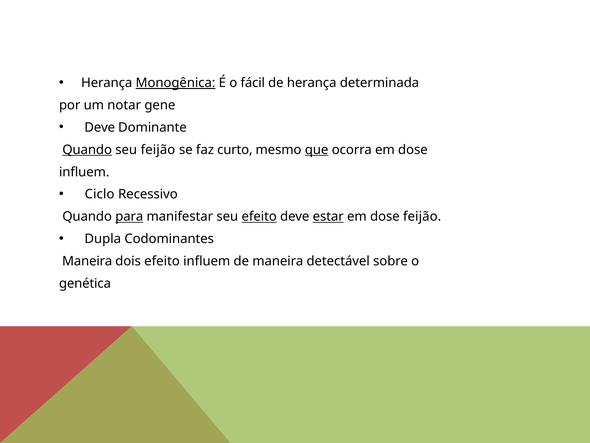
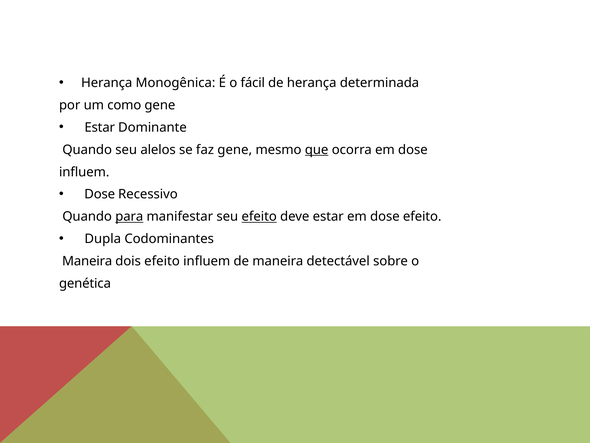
Monogênica underline: present -> none (176, 83)
notar: notar -> como (124, 105)
Deve: Deve -> Estar (100, 127)
Quando underline: present -> none (87, 150)
seu feijão: feijão -> alelos (158, 150)
faz curto: curto -> gene (235, 150)
Ciclo: Ciclo -> Dose (100, 194)
estar underline: present -> none (328, 216)
dose feijão: feijão -> efeito (422, 216)
